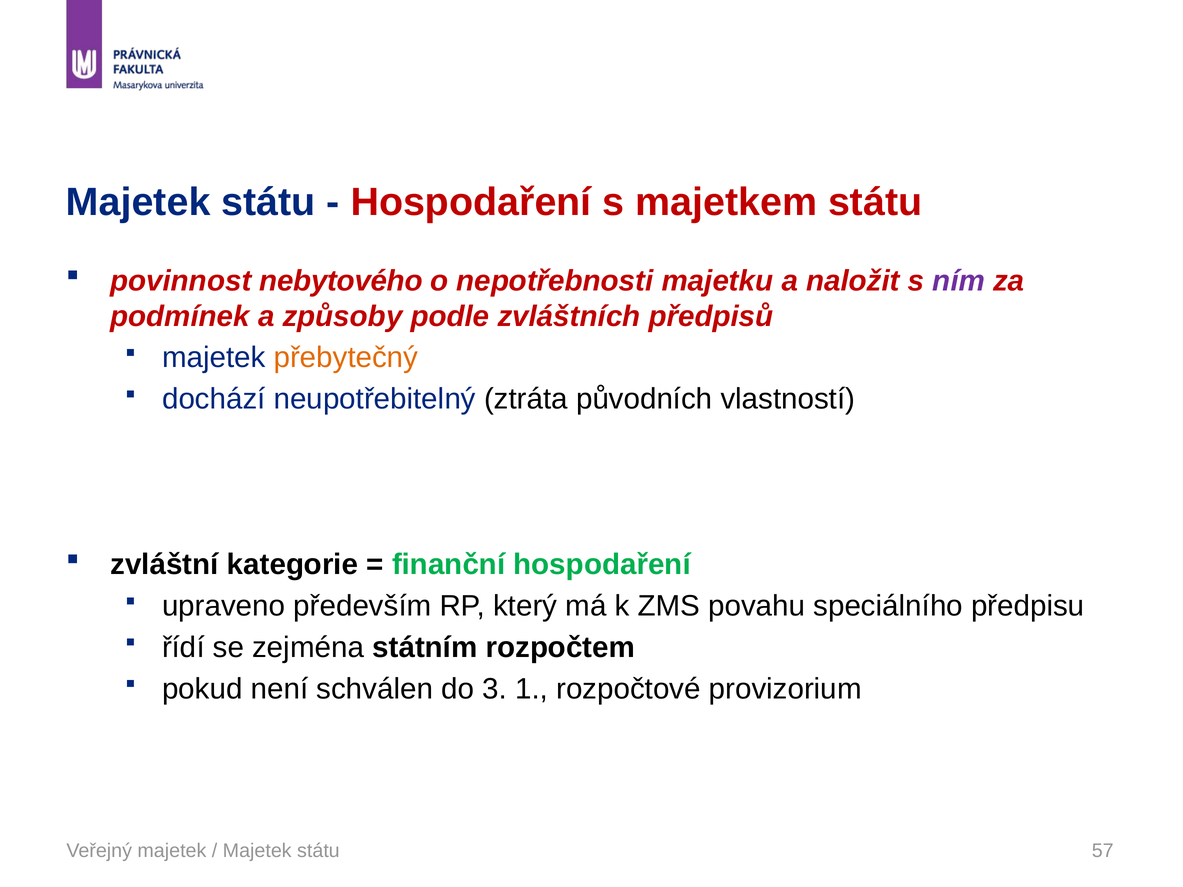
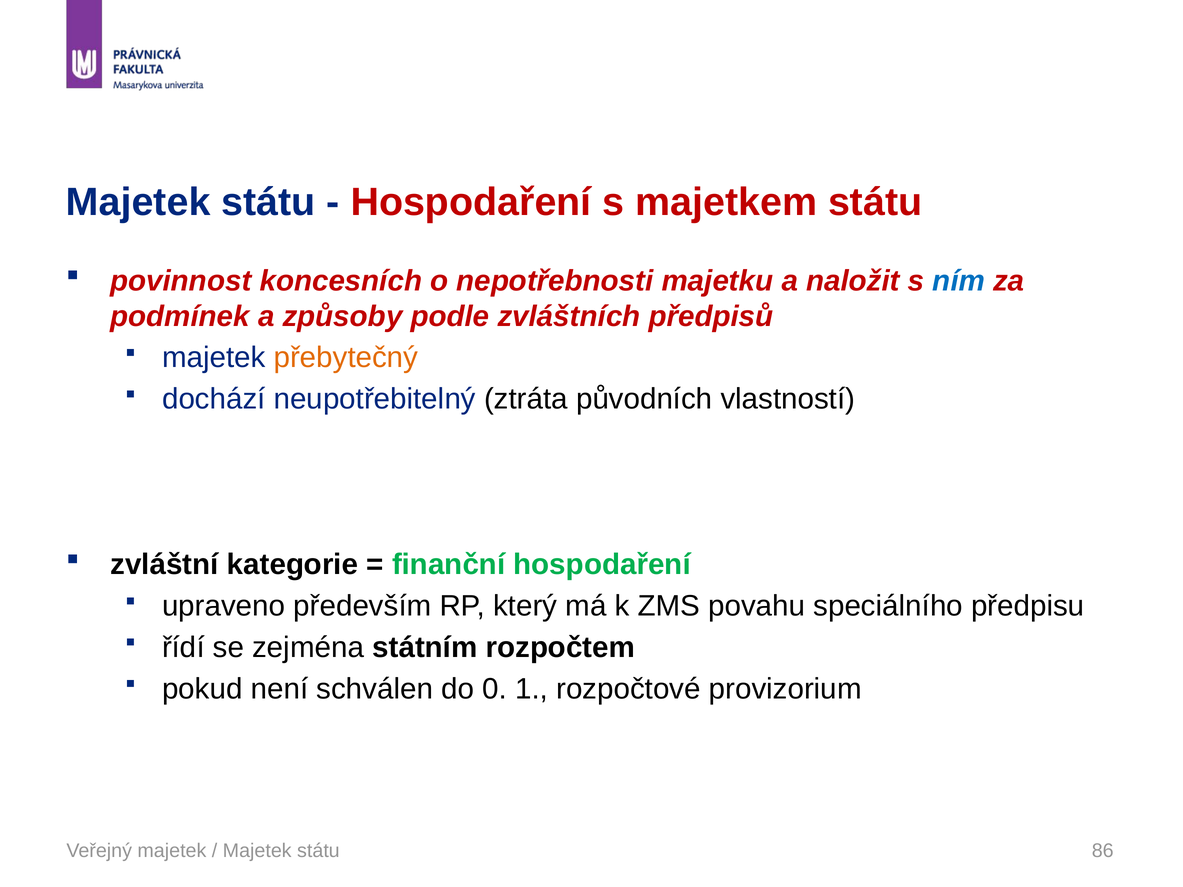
nebytového: nebytového -> koncesních (341, 281)
ním colour: purple -> blue (959, 281)
3: 3 -> 0 (495, 689)
57: 57 -> 86 (1103, 851)
